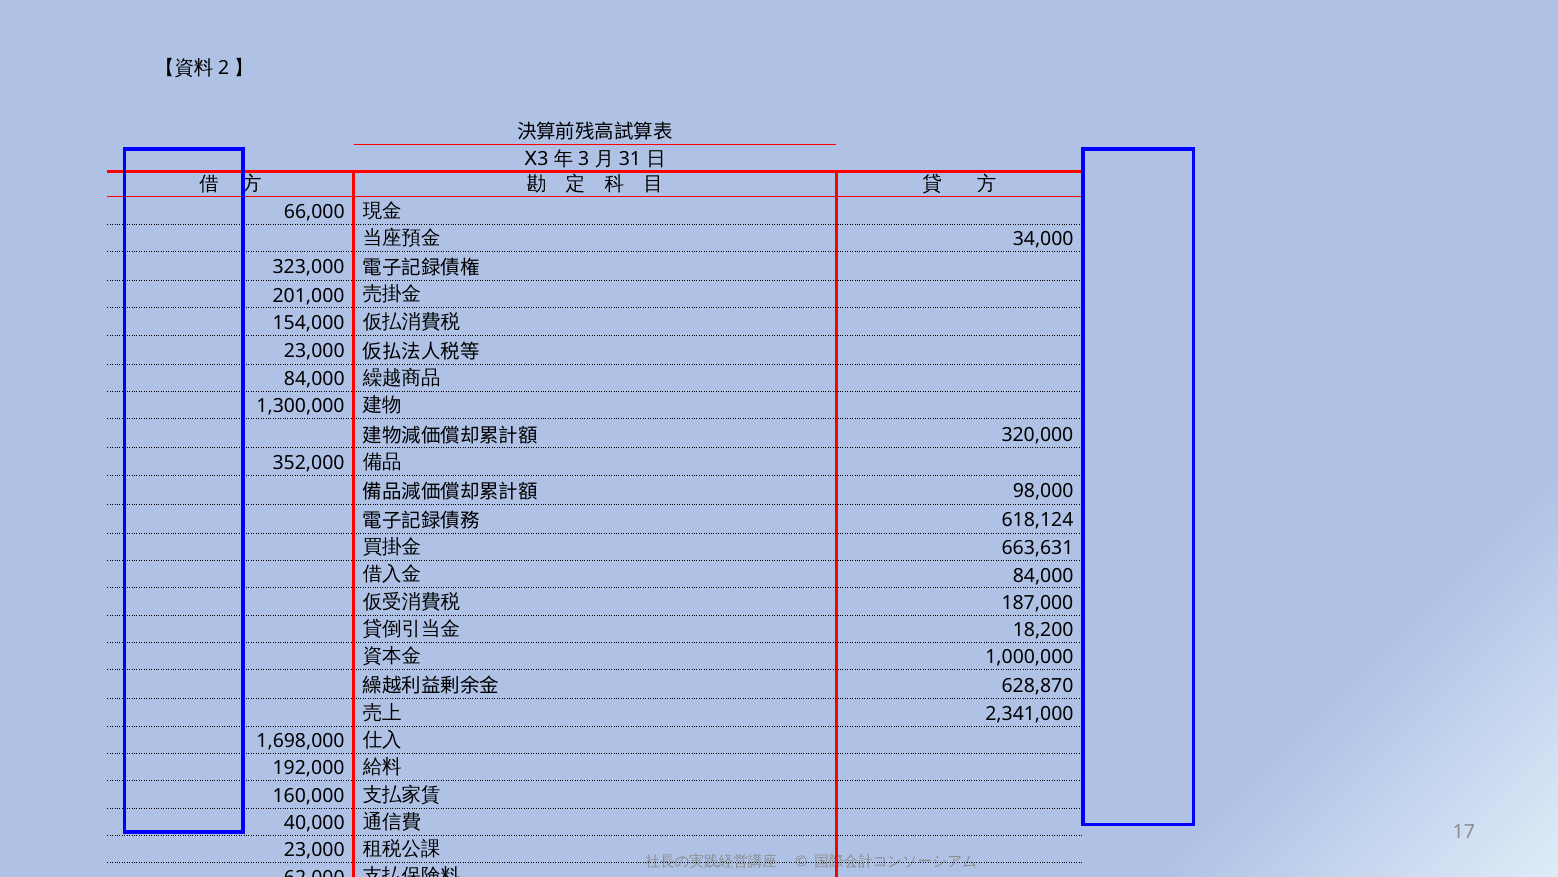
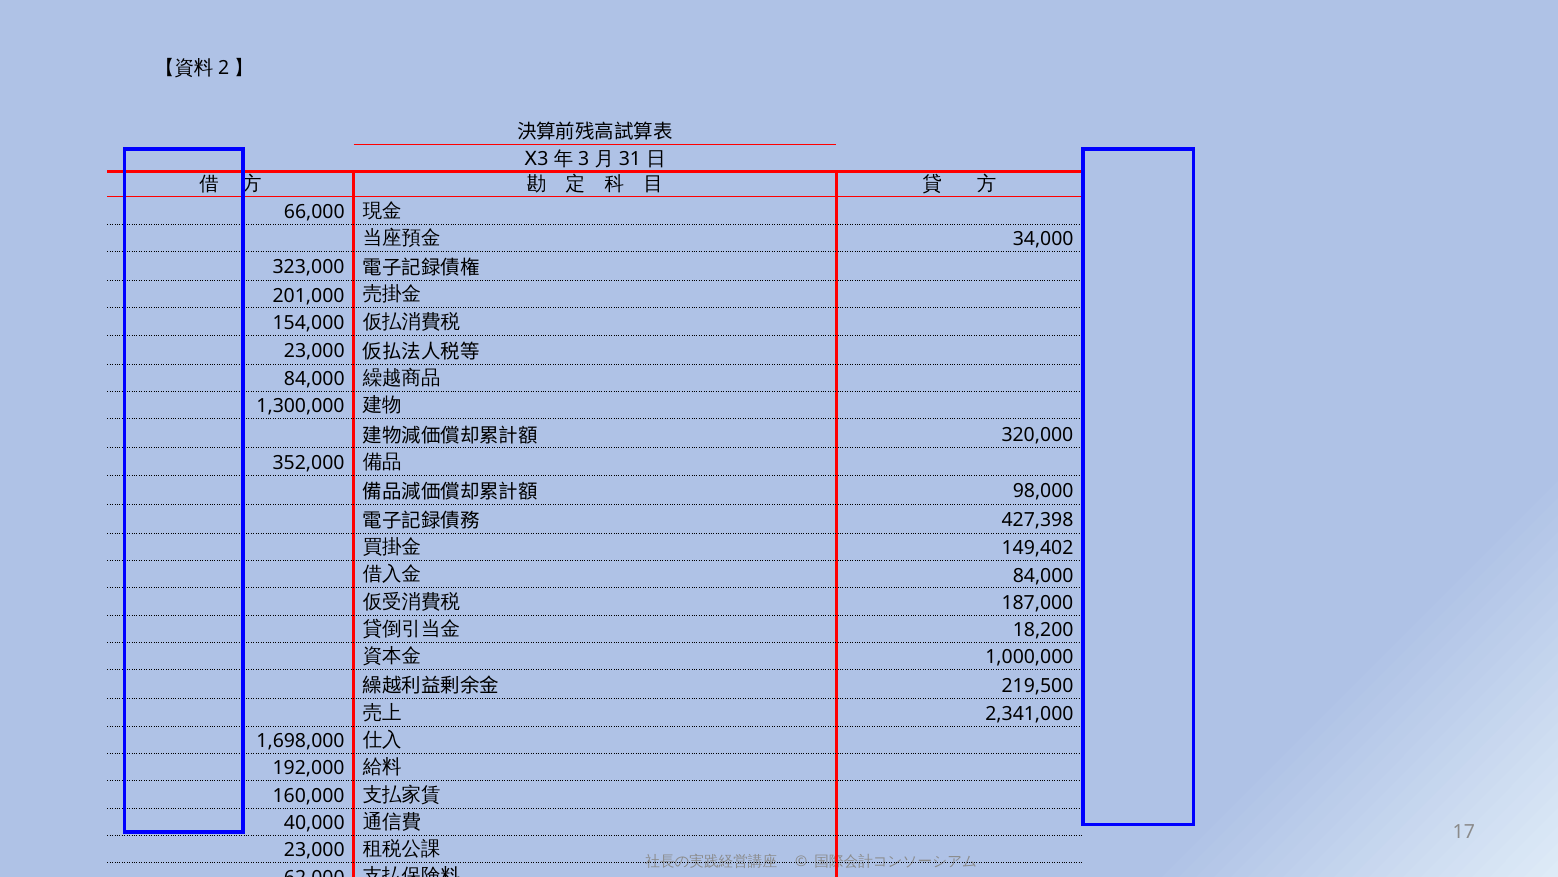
618,124: 618,124 -> 427,398 (1037, 520)
663,631: 663,631 -> 149,402 (1037, 548)
628,870: 628,870 -> 219,500 (1037, 685)
